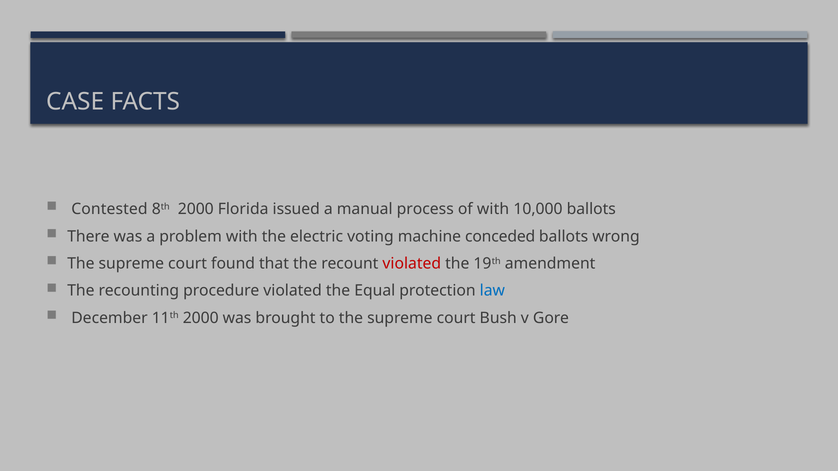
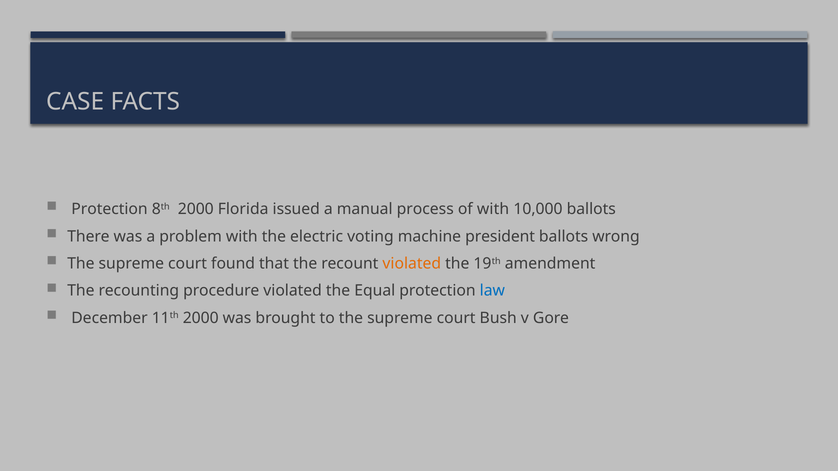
Contested: Contested -> Protection (110, 209)
conceded: conceded -> president (500, 237)
violated colour: red -> orange (412, 264)
